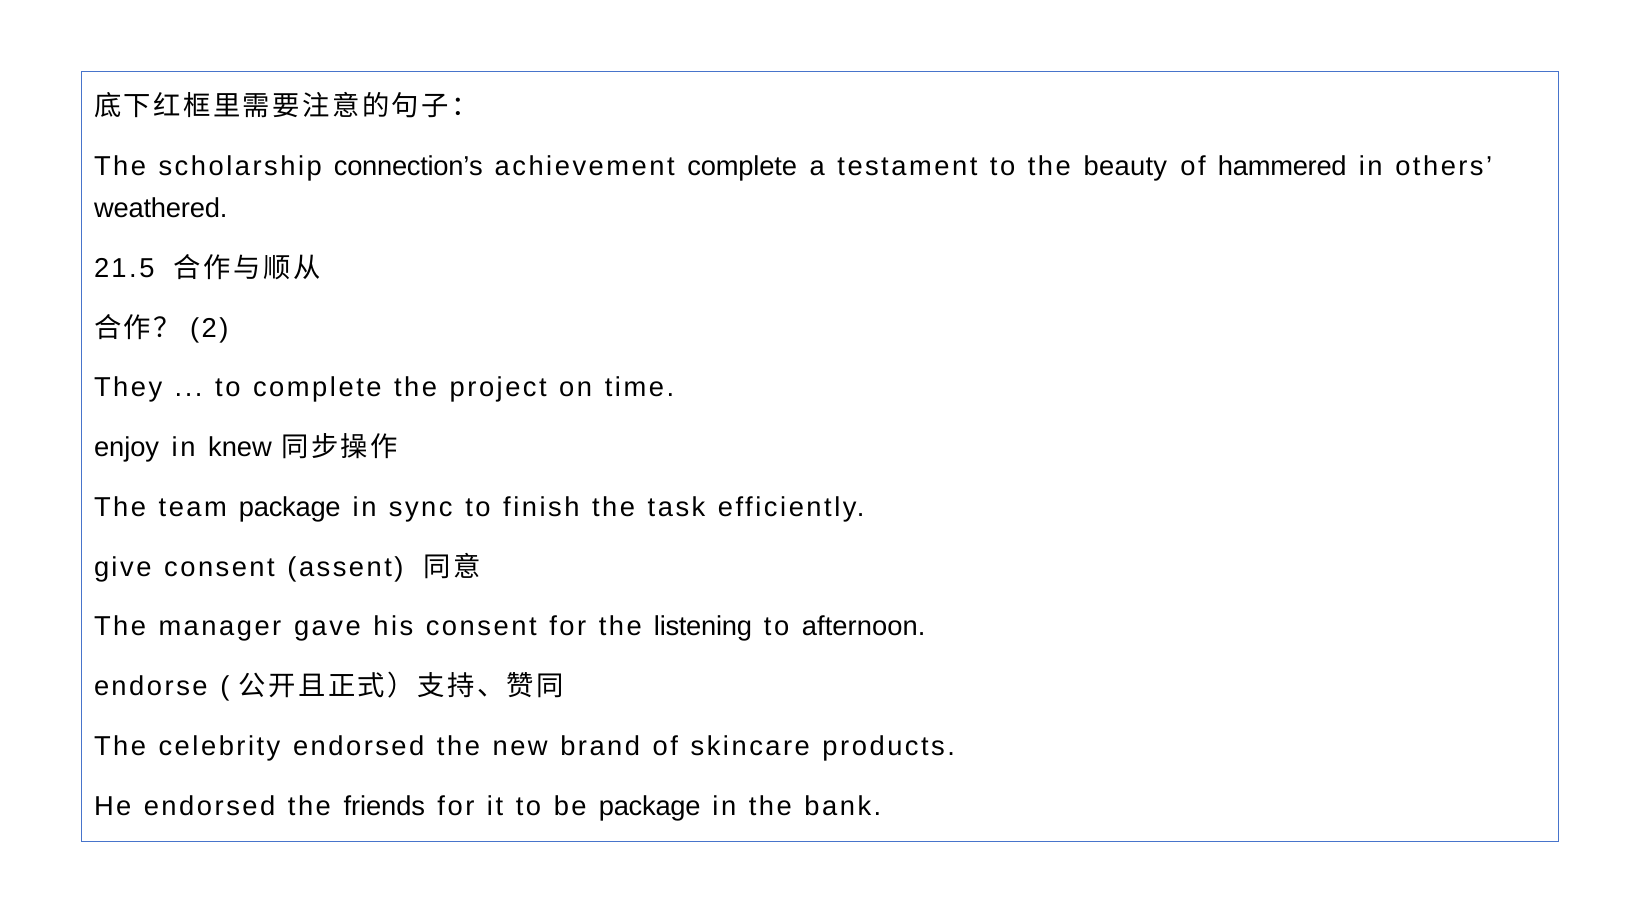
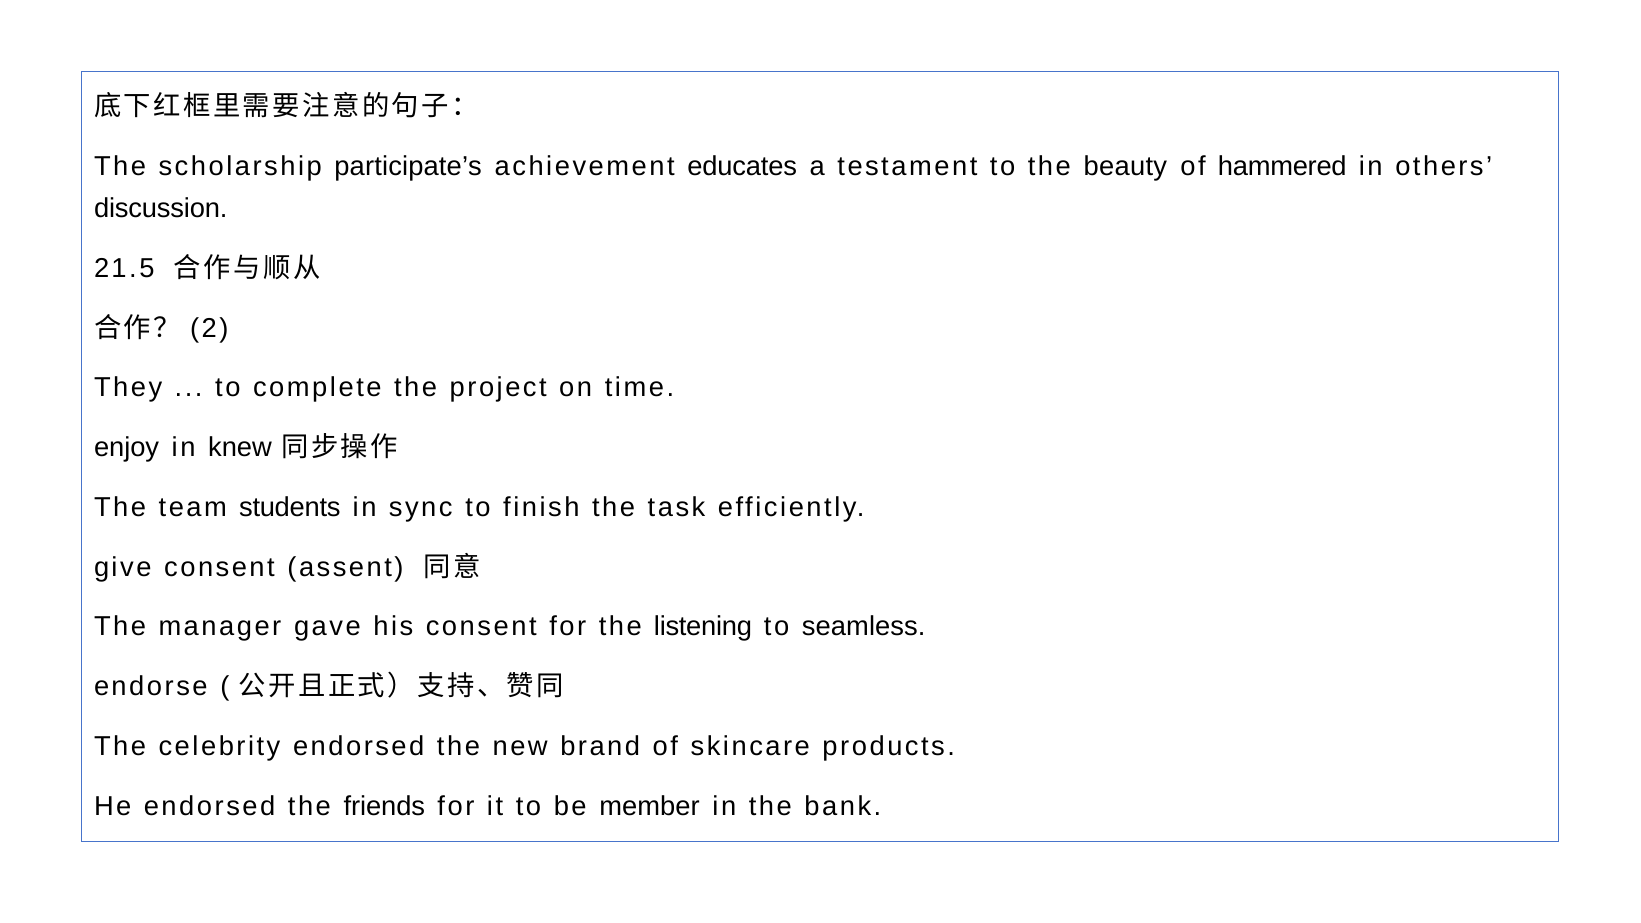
connection’s: connection’s -> participate’s (408, 166)
achievement complete: complete -> educates (742, 166)
weathered: weathered -> discussion (161, 209)
team package: package -> students (290, 507)
afternoon: afternoon -> seamless (864, 627)
be package: package -> member (650, 806)
